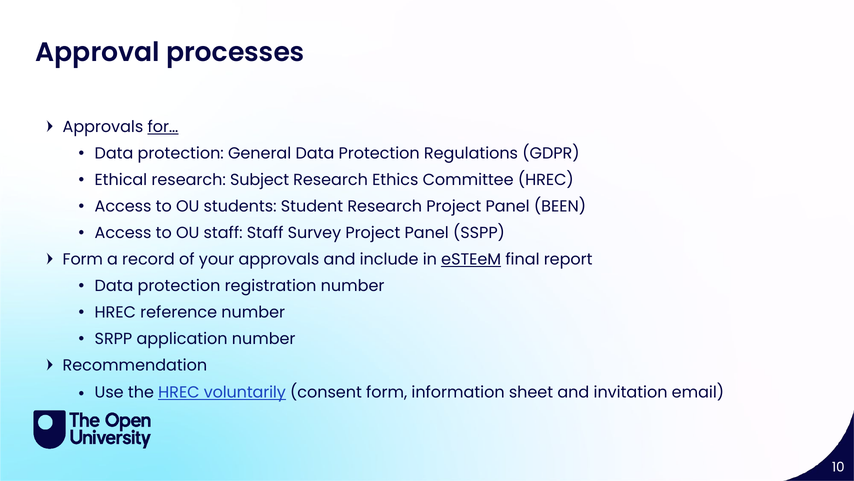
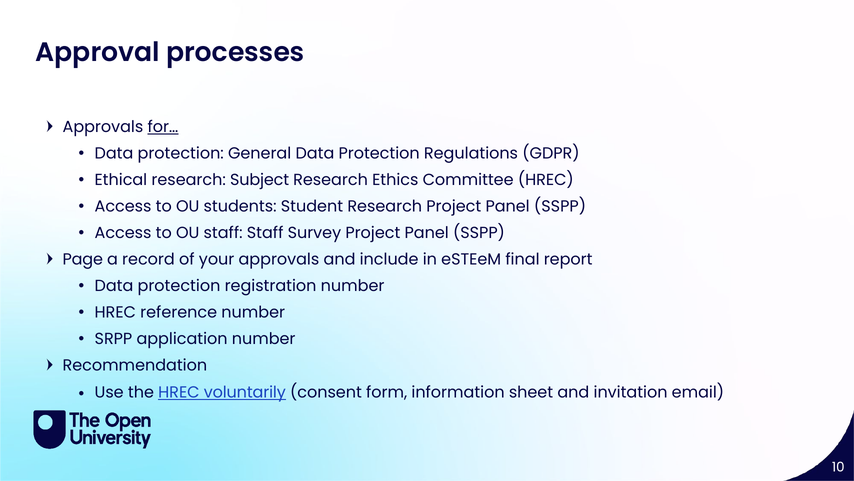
Research Project Panel BEEN: BEEN -> SSPP (560, 206)
Form: Form -> Page (83, 259)
eSTEeM underline: present -> none (471, 259)
